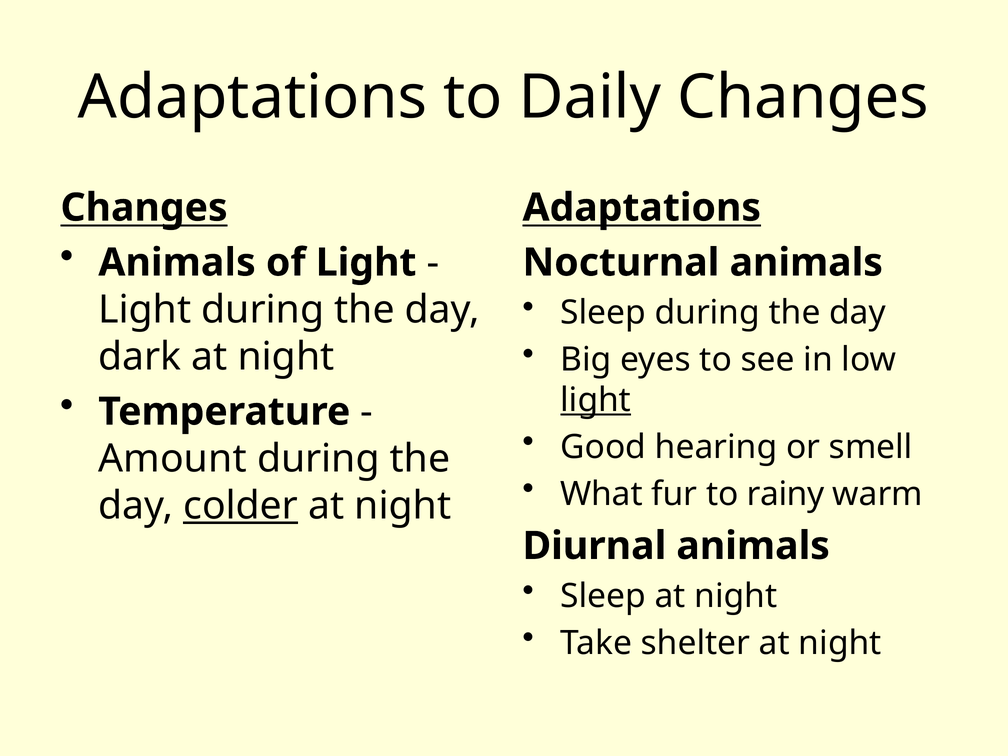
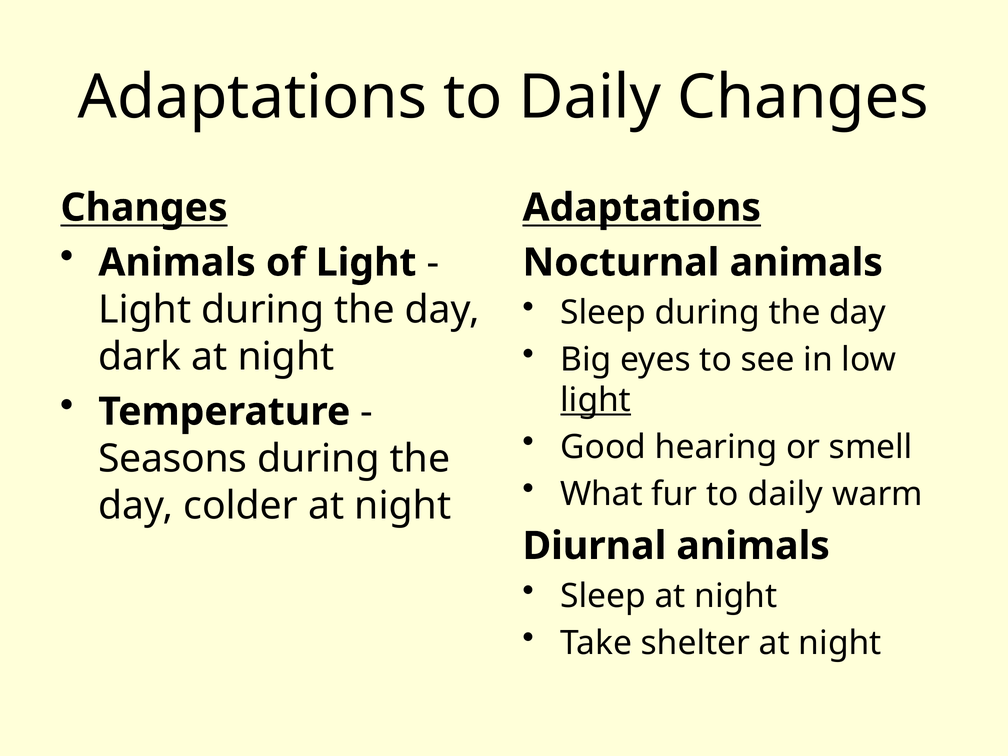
Amount: Amount -> Seasons (173, 459)
fur to rainy: rainy -> daily (785, 494)
colder underline: present -> none (241, 506)
